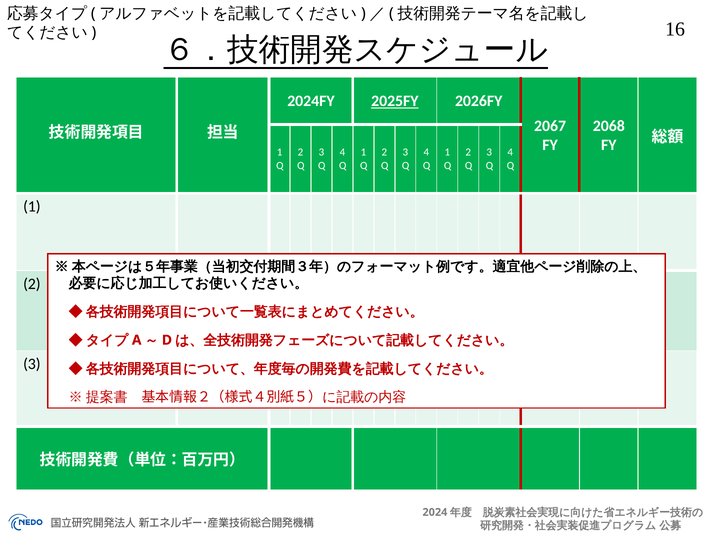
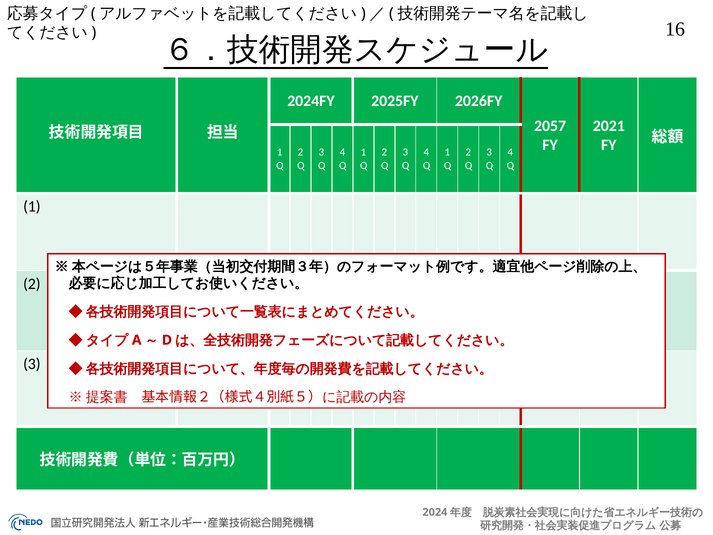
2025FY underline: present -> none (395, 101)
2067: 2067 -> 2057 (550, 126)
2068: 2068 -> 2021 (609, 126)
